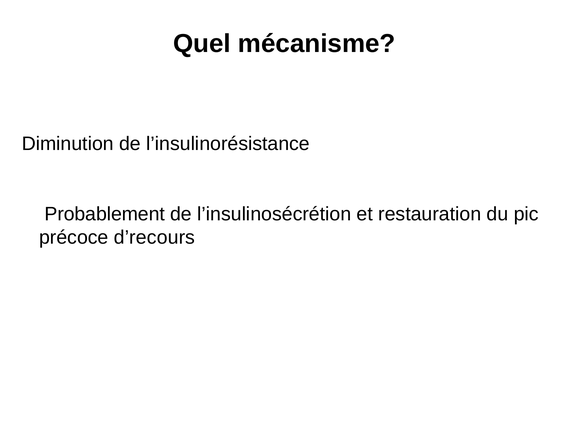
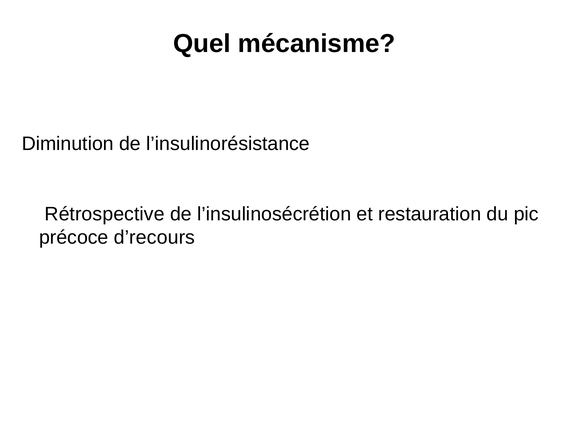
Probablement: Probablement -> Rétrospective (105, 214)
